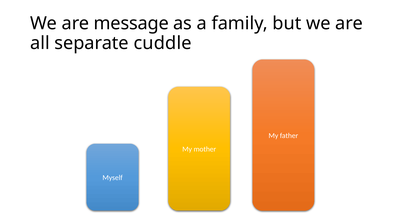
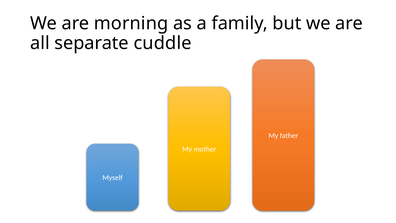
message: message -> morning (131, 23)
